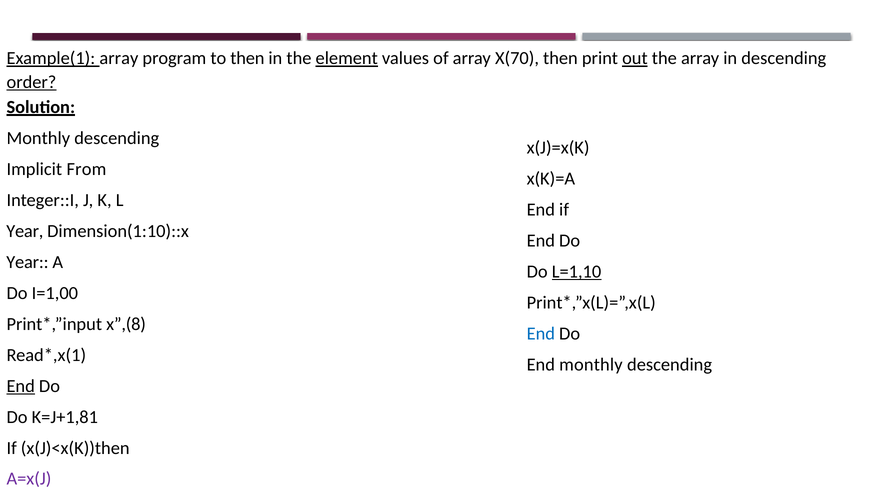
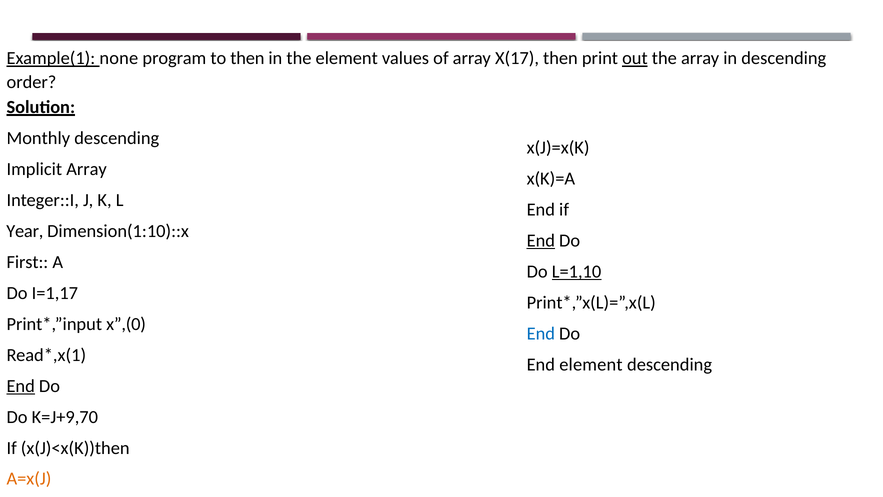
Example(1 array: array -> none (119, 58)
element underline: present -> none (347, 58)
X(70: X(70 -> X(17 (517, 58)
order underline: present -> none (31, 82)
Implicit From: From -> Array (87, 169)
End underline: none -> present (541, 240)
Year: Year -> First (27, 262)
I=1,00: I=1,00 -> I=1,17 (55, 293)
x”,(8: x”,(8 -> x”,(0 (126, 324)
End monthly: monthly -> element (591, 364)
K=J+1,81: K=J+1,81 -> K=J+9,70 (65, 417)
A=x(J colour: purple -> orange (29, 479)
